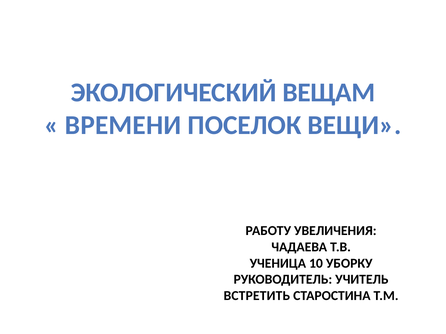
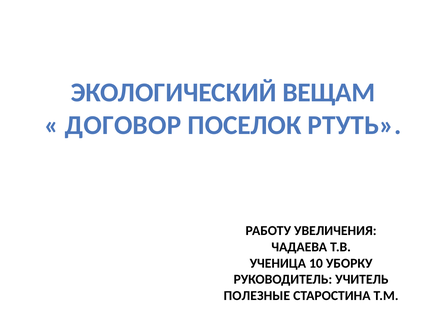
ВРЕМЕНИ: ВРЕМЕНИ -> ДОГОВОР (123, 125)
ВЕЩИ: ВЕЩИ -> РТУТЬ (354, 125)
ВСТРЕТИТЬ: ВСТРЕТИТЬ -> ПОЛЕЗНЫЕ (257, 296)
